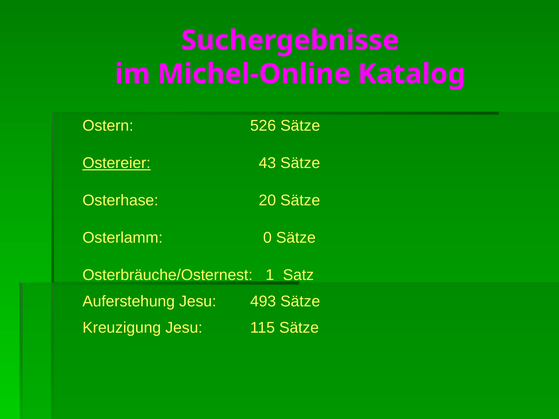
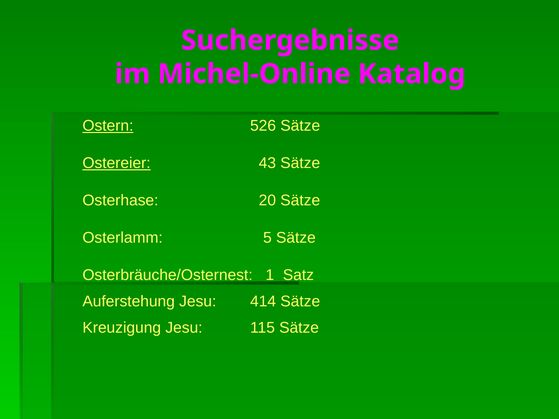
Ostern underline: none -> present (108, 126)
0: 0 -> 5 (267, 238)
493: 493 -> 414 (263, 301)
